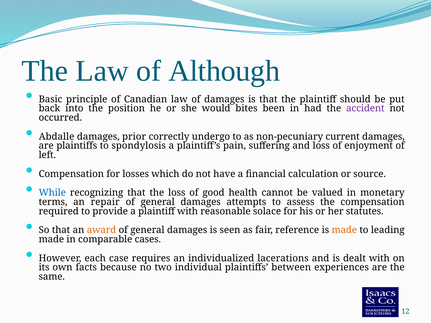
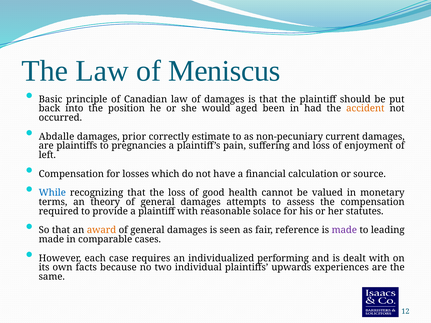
Although: Although -> Meniscus (224, 71)
bites: bites -> aged (246, 109)
accident colour: purple -> orange (365, 109)
undergo: undergo -> estimate (211, 137)
spondylosis: spondylosis -> pregnancies (139, 146)
repair: repair -> theory (105, 202)
made colour: orange -> purple (344, 230)
lacerations: lacerations -> performing (283, 258)
between: between -> upwards (291, 268)
